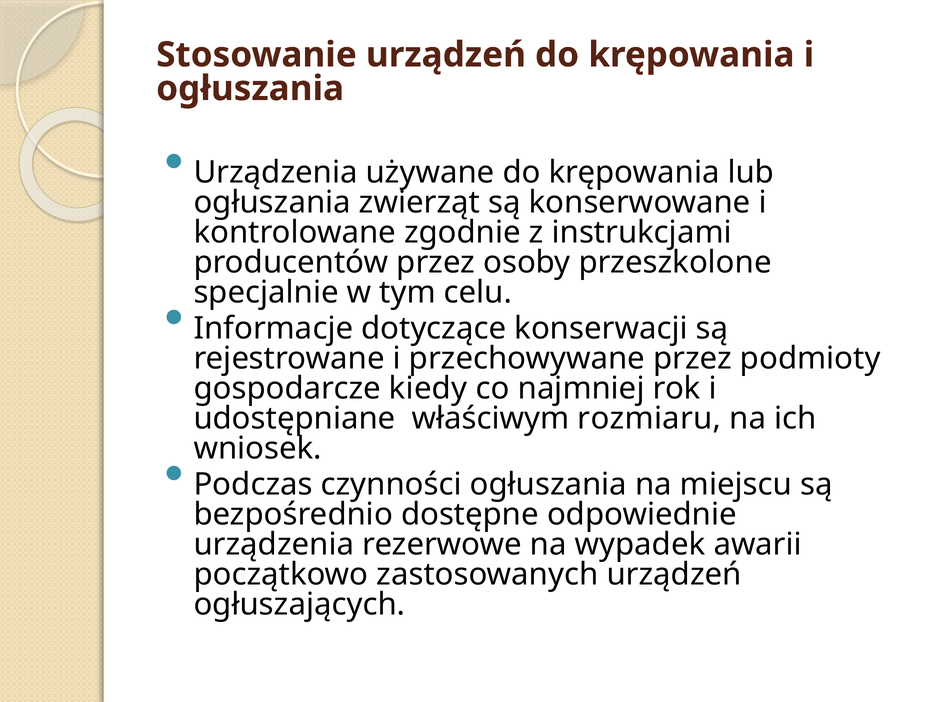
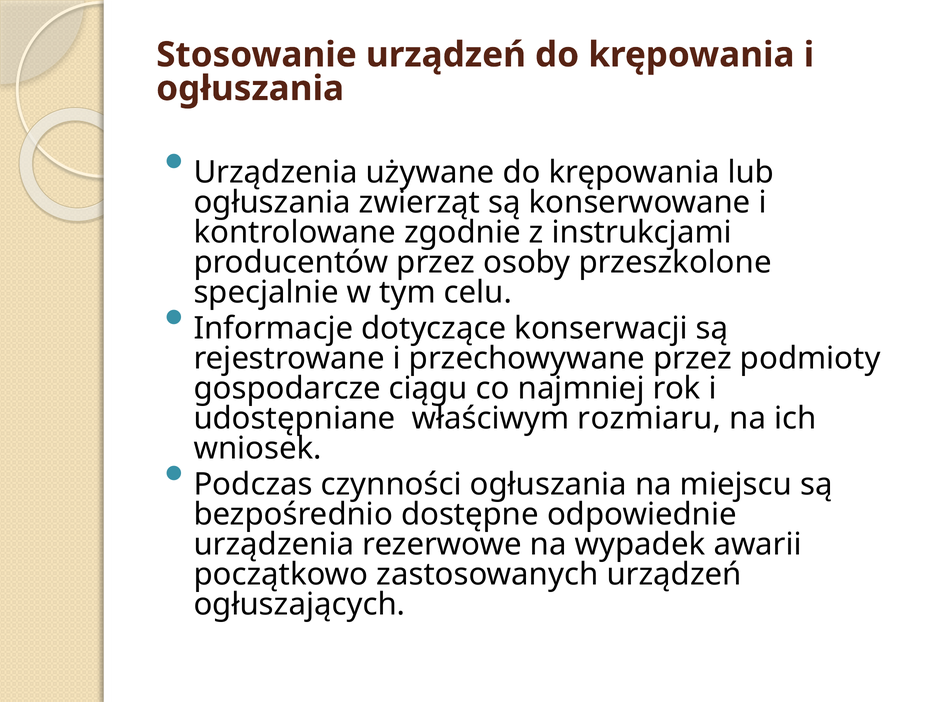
kiedy: kiedy -> ciągu (428, 388)
